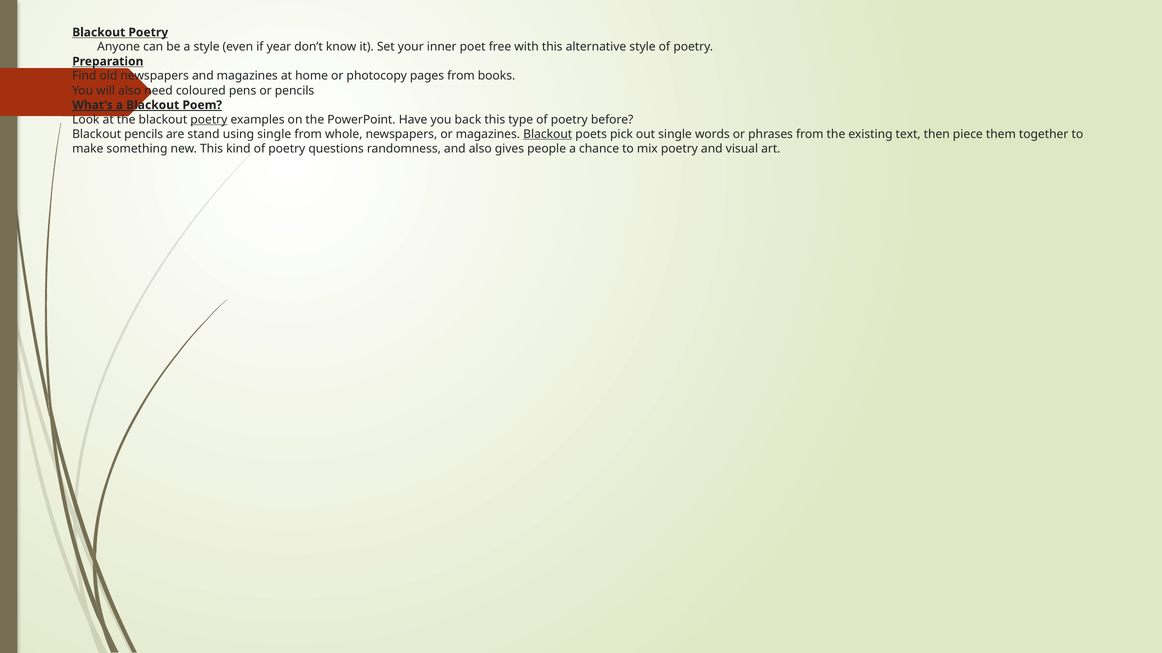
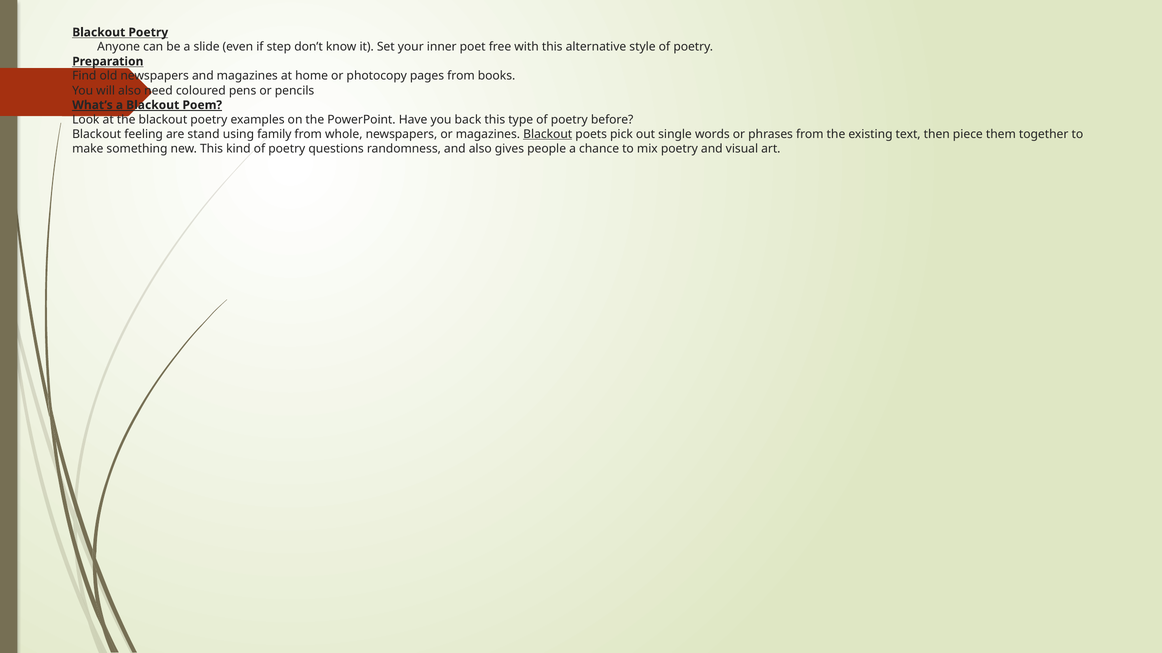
a style: style -> slide (207, 47)
year: year -> step (279, 47)
poetry underline: present -> none (209, 120)
Blackout pencils: pencils -> feeling (144, 134)
using single: single -> family (274, 134)
